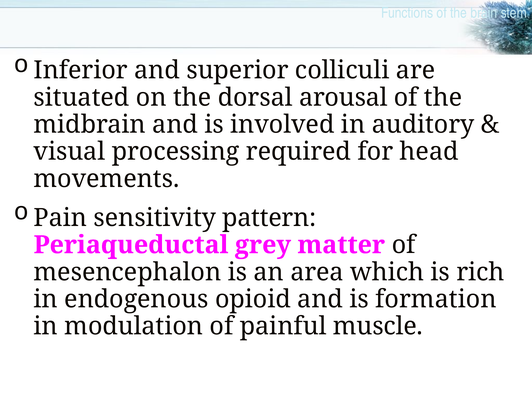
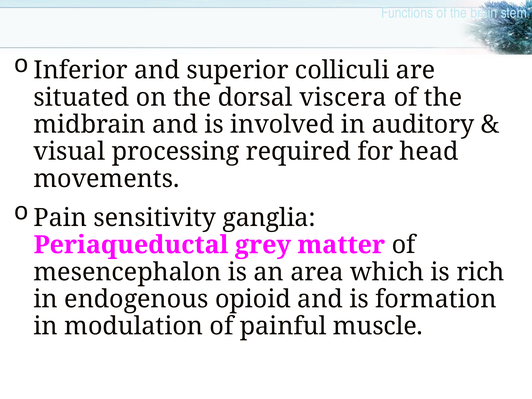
arousal: arousal -> viscera (343, 97)
pattern: pattern -> ganglia (269, 218)
